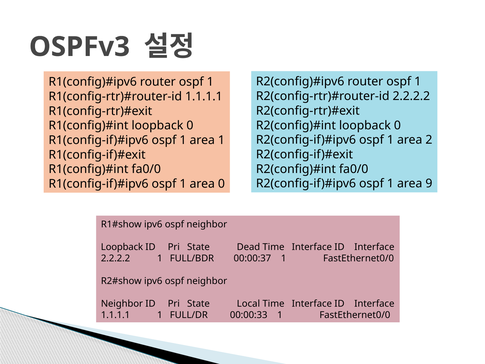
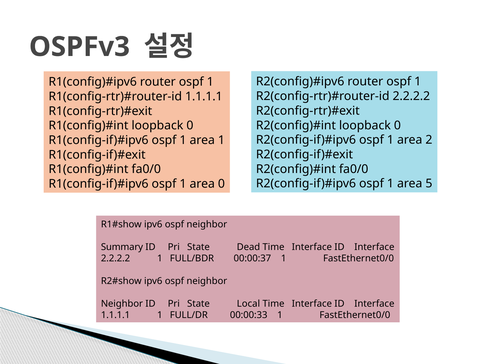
9: 9 -> 5 (429, 183)
Loopback: Loopback -> Summary (122, 247)
